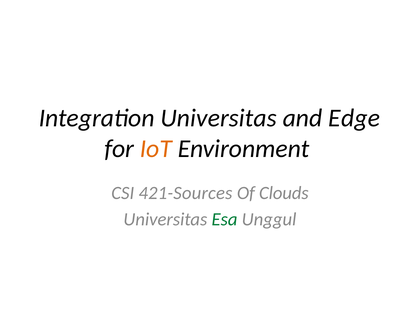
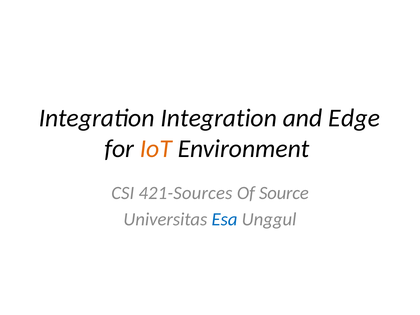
Integration Universitas: Universitas -> Integration (219, 118)
Clouds: Clouds -> Source (284, 193)
Esa colour: green -> blue (224, 219)
